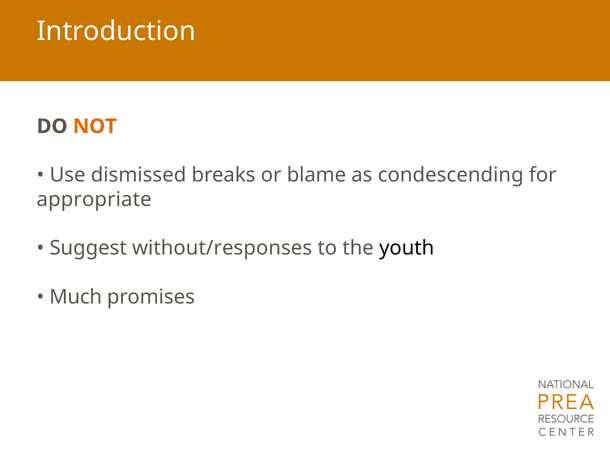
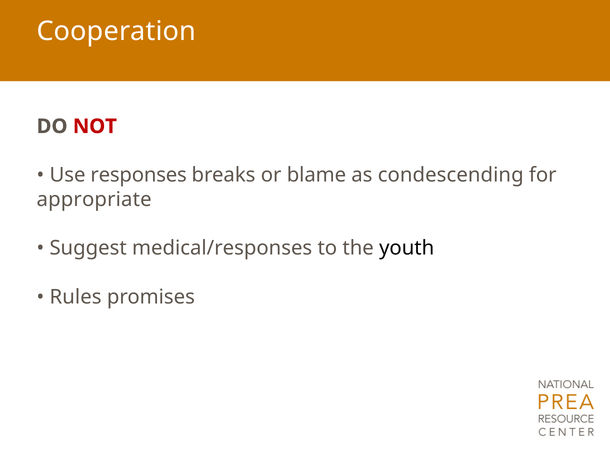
Introduction: Introduction -> Cooperation (116, 31)
NOT colour: orange -> red (95, 127)
dismissed: dismissed -> responses (139, 175)
without/responses: without/responses -> medical/responses (222, 249)
Much: Much -> Rules (76, 297)
